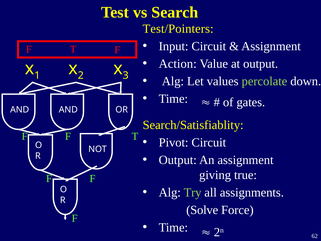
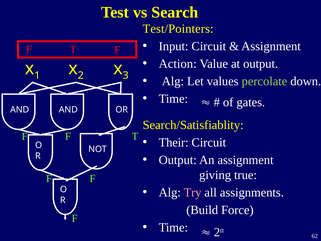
Pivot: Pivot -> Their (174, 142)
Try colour: light green -> pink (193, 192)
Solve: Solve -> Build (202, 210)
